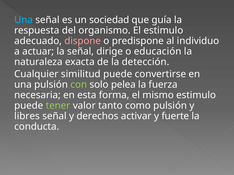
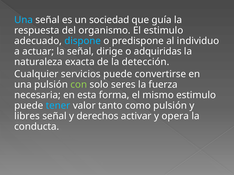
dispone colour: pink -> light blue (83, 41)
educación: educación -> adquiridas (158, 51)
similitud: similitud -> servicios (81, 74)
pelea: pelea -> seres (123, 85)
tener colour: light green -> light blue (58, 106)
fuerte: fuerte -> opera (175, 116)
